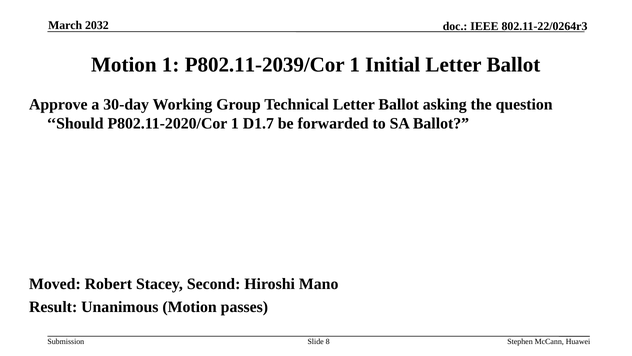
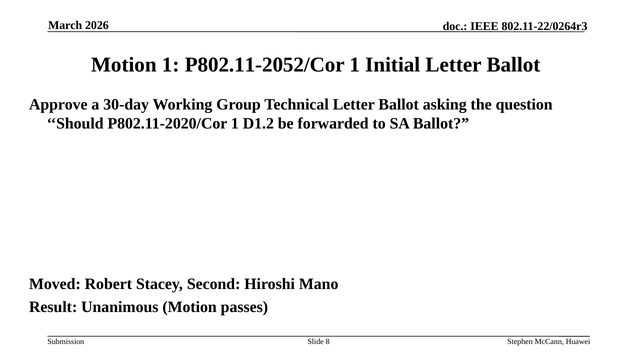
2032: 2032 -> 2026 (97, 25)
P802.11-2039/Cor: P802.11-2039/Cor -> P802.11-2052/Cor (265, 65)
D1.7: D1.7 -> D1.2 (258, 123)
